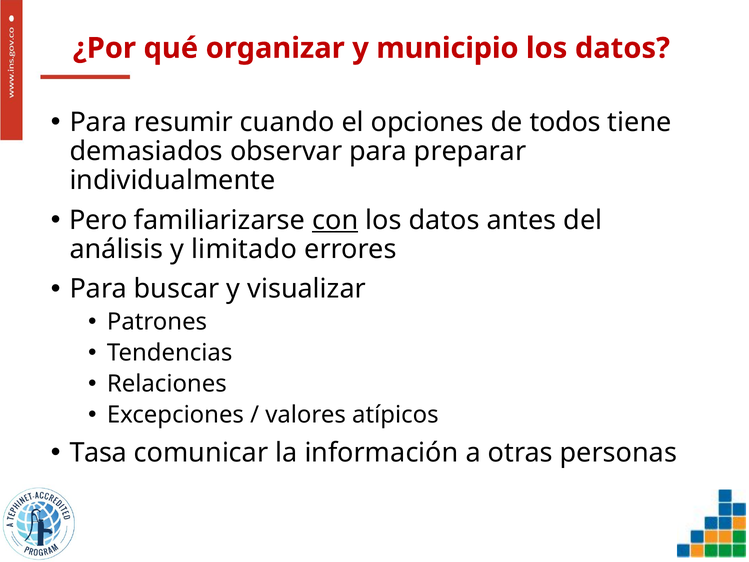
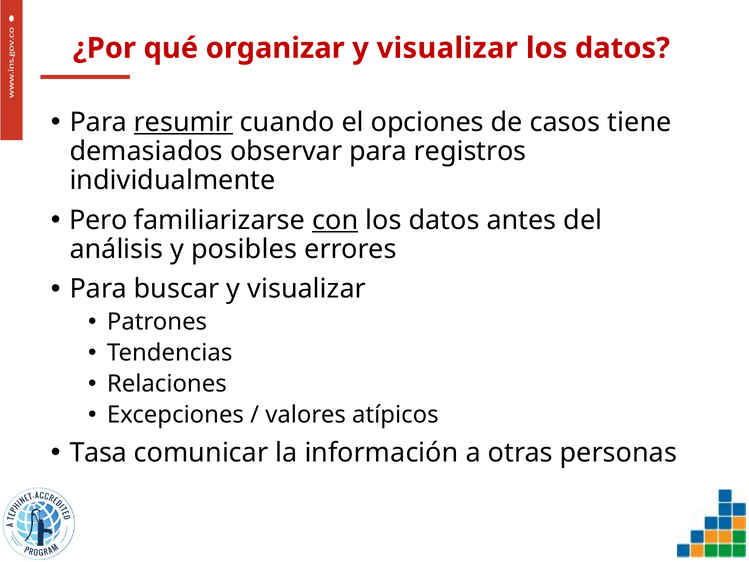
organizar y municipio: municipio -> visualizar (447, 48)
resumir underline: none -> present (183, 122)
todos: todos -> casos (565, 122)
preparar: preparar -> registros (470, 151)
limitado: limitado -> posibles (244, 249)
